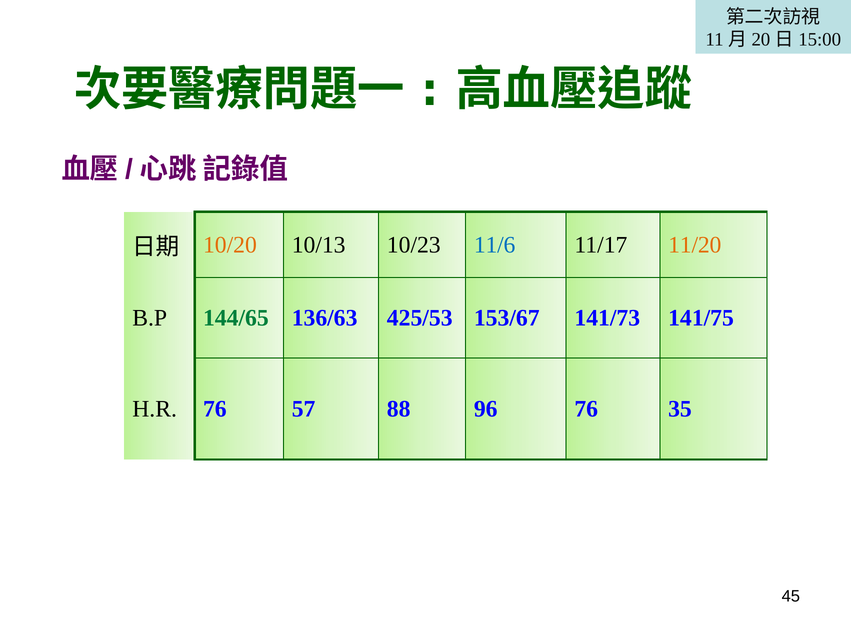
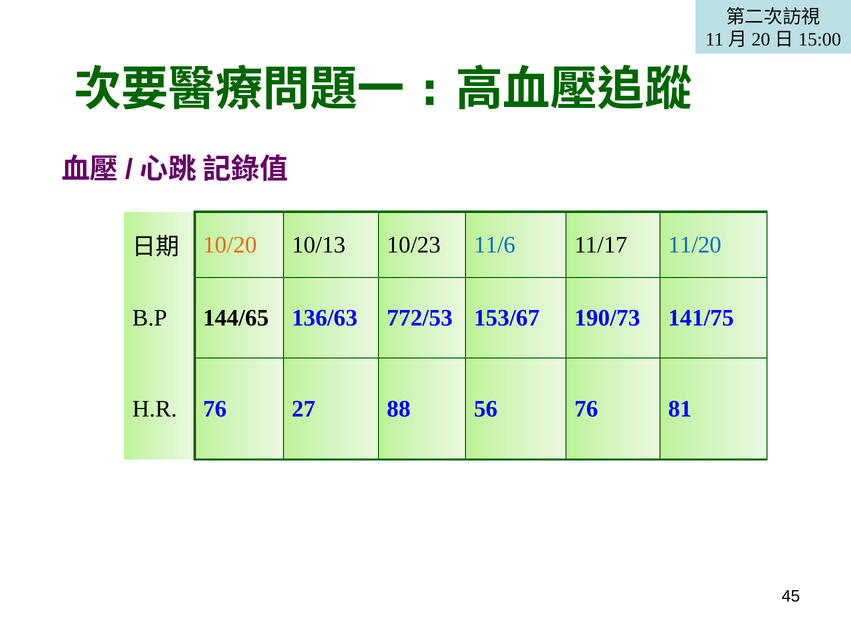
11/20 colour: orange -> blue (695, 245)
144/65 colour: green -> black (236, 318)
425/53: 425/53 -> 772/53 (420, 318)
141/73: 141/73 -> 190/73 (607, 318)
57: 57 -> 27 (304, 409)
96: 96 -> 56 (486, 409)
35: 35 -> 81 (680, 409)
